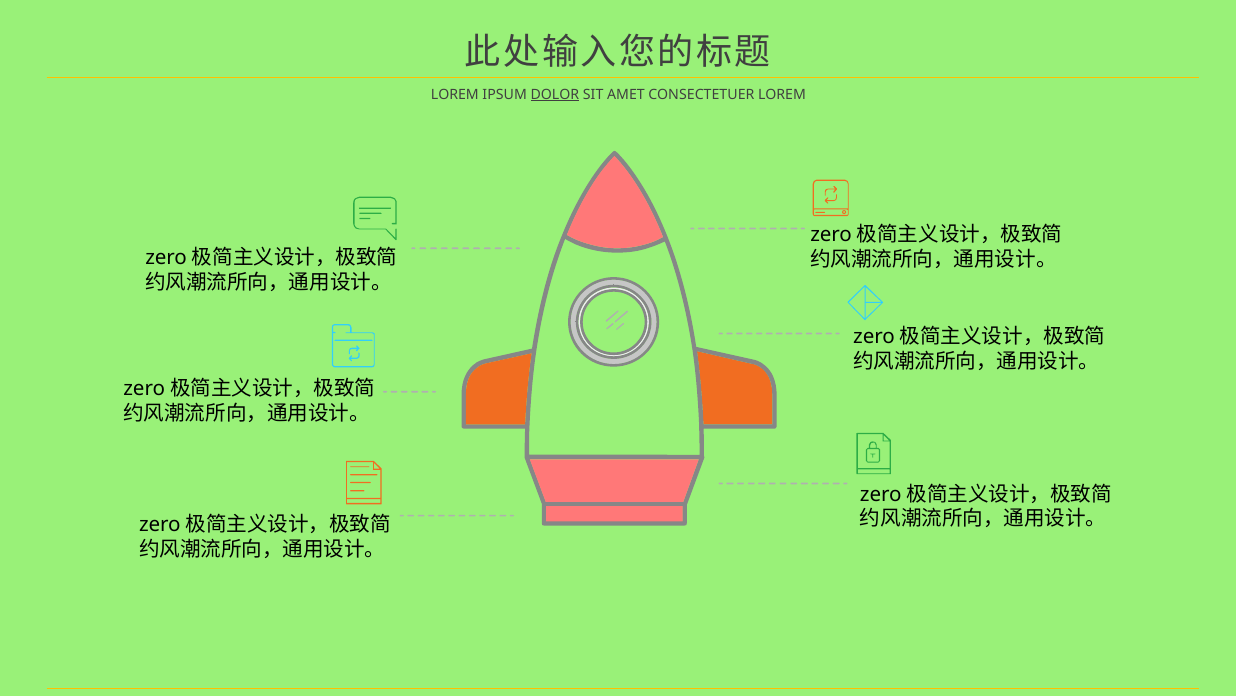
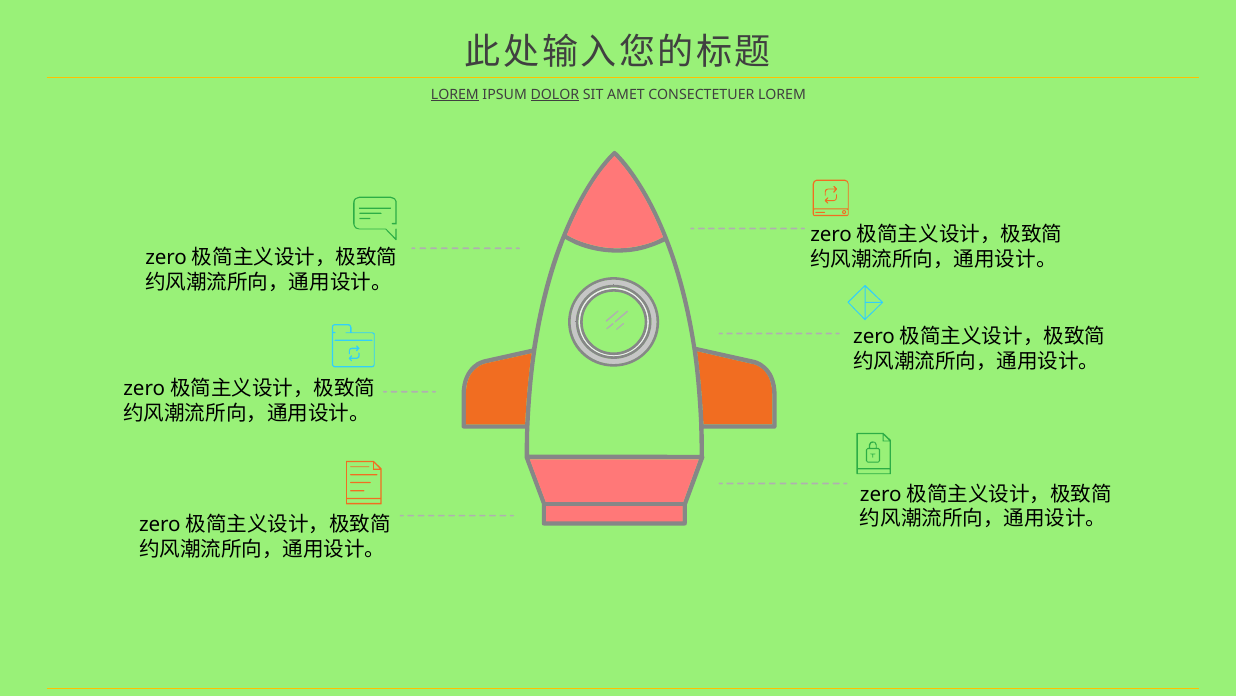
LOREM underline: none -> present (455, 95)
